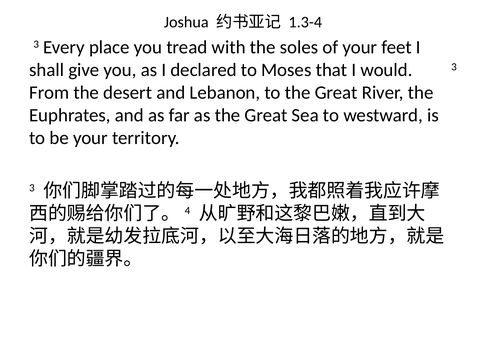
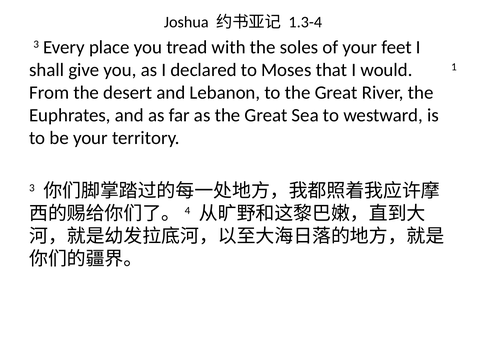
would 3: 3 -> 1 (454, 67)
